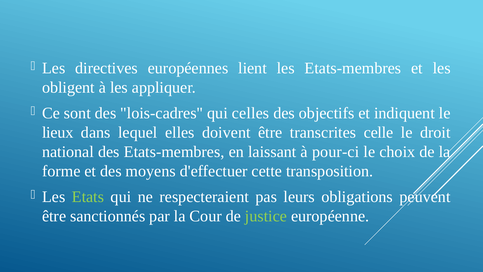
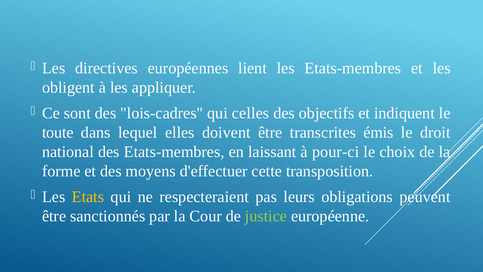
lieux: lieux -> toute (58, 132)
celle: celle -> émis (379, 132)
Etats colour: light green -> yellow (88, 197)
